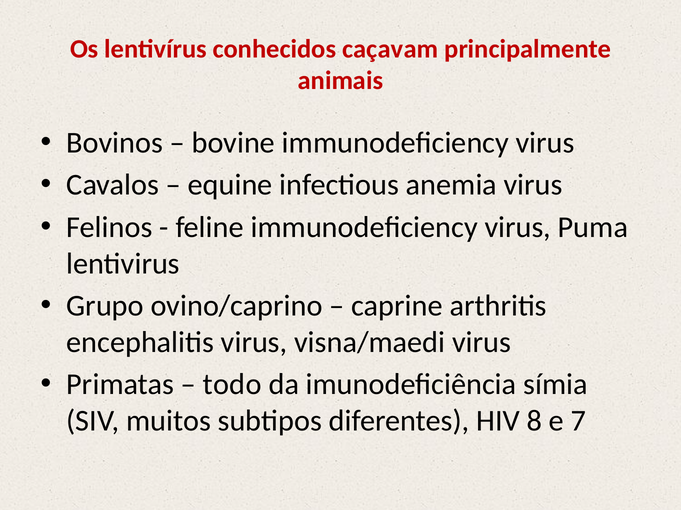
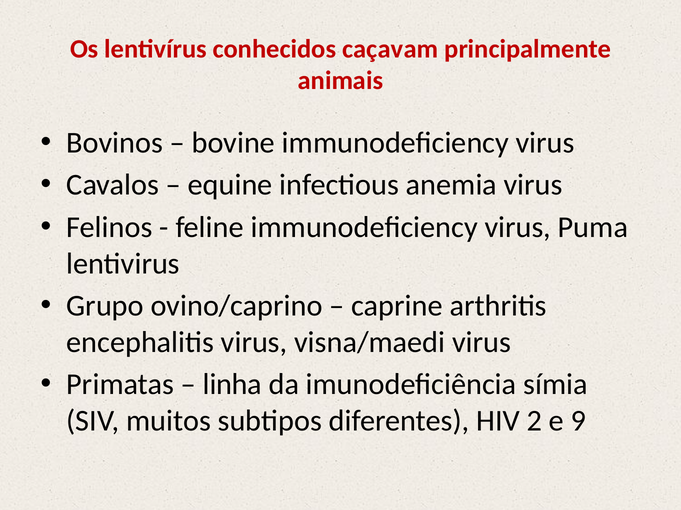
todo: todo -> linha (232, 385)
8: 8 -> 2 (534, 421)
7: 7 -> 9 (579, 421)
